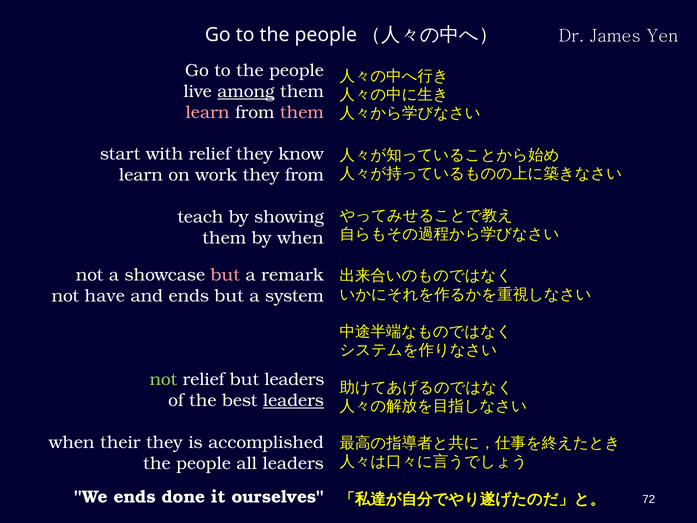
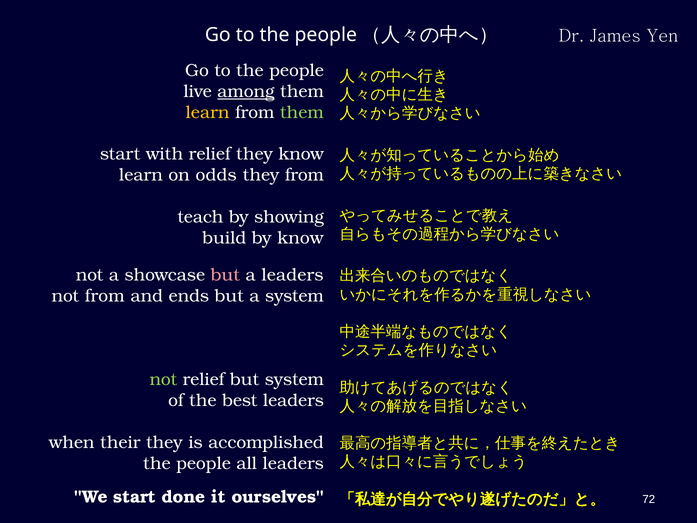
learn colour: pink -> yellow (208, 112)
them colour: pink -> light green (302, 112)
work: work -> odds (216, 175)
them: them -> build (224, 238)
by when: when -> know (300, 238)
a remark: remark -> leaders (292, 275)
not have: have -> from (105, 296)
but leaders: leaders -> system (294, 379)
leaders underline: present -> none (293, 400)
We ends: ends -> start (135, 497)
